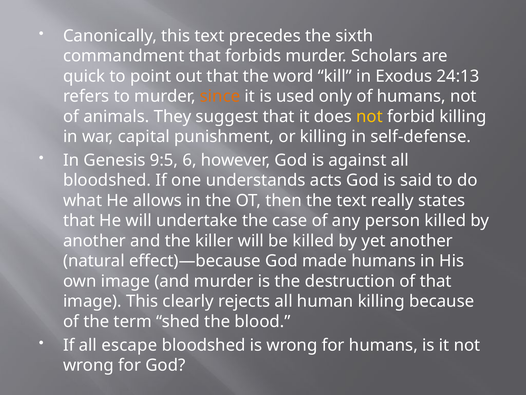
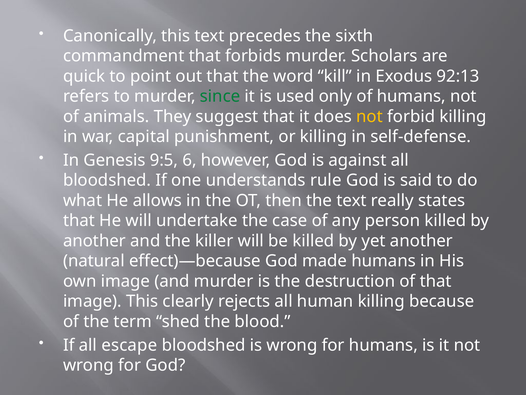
24:13: 24:13 -> 92:13 (458, 76)
since colour: orange -> green (220, 96)
acts: acts -> rule (326, 180)
